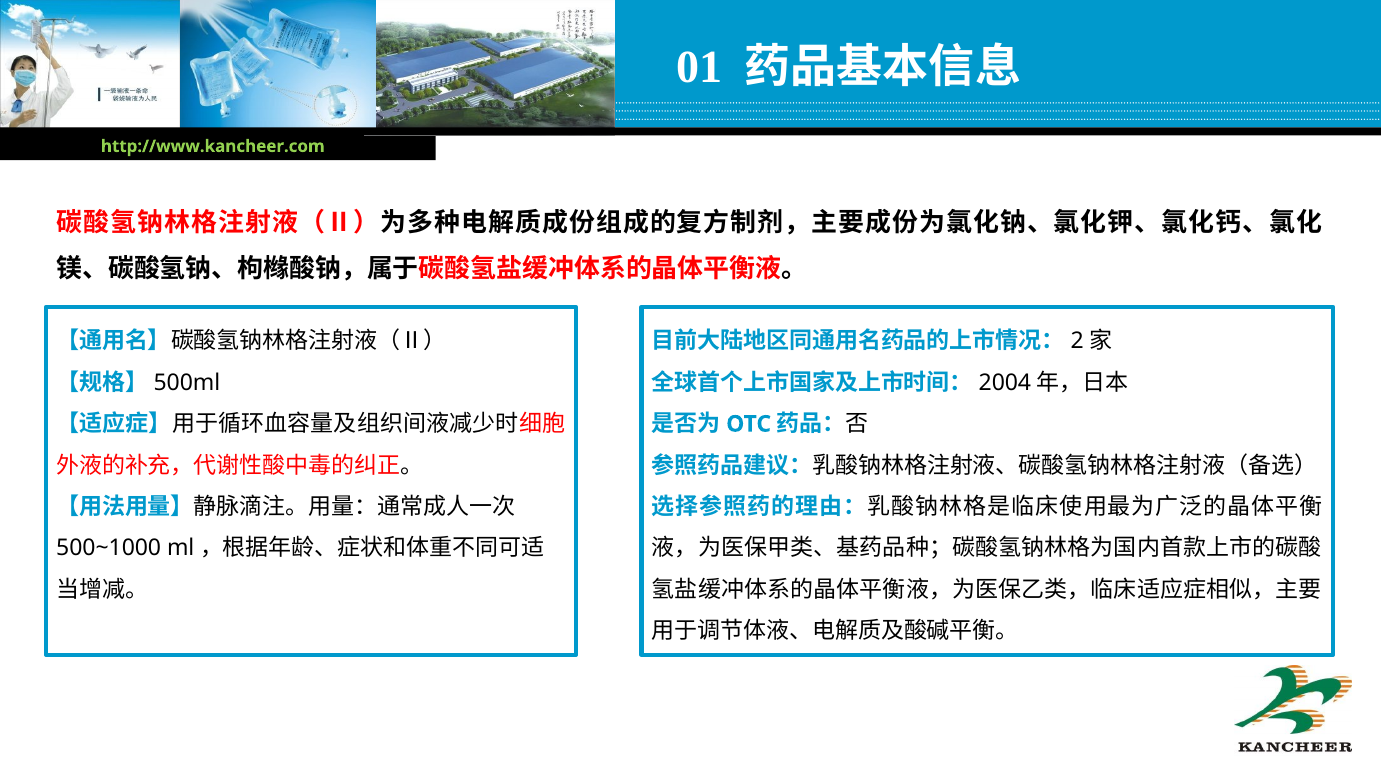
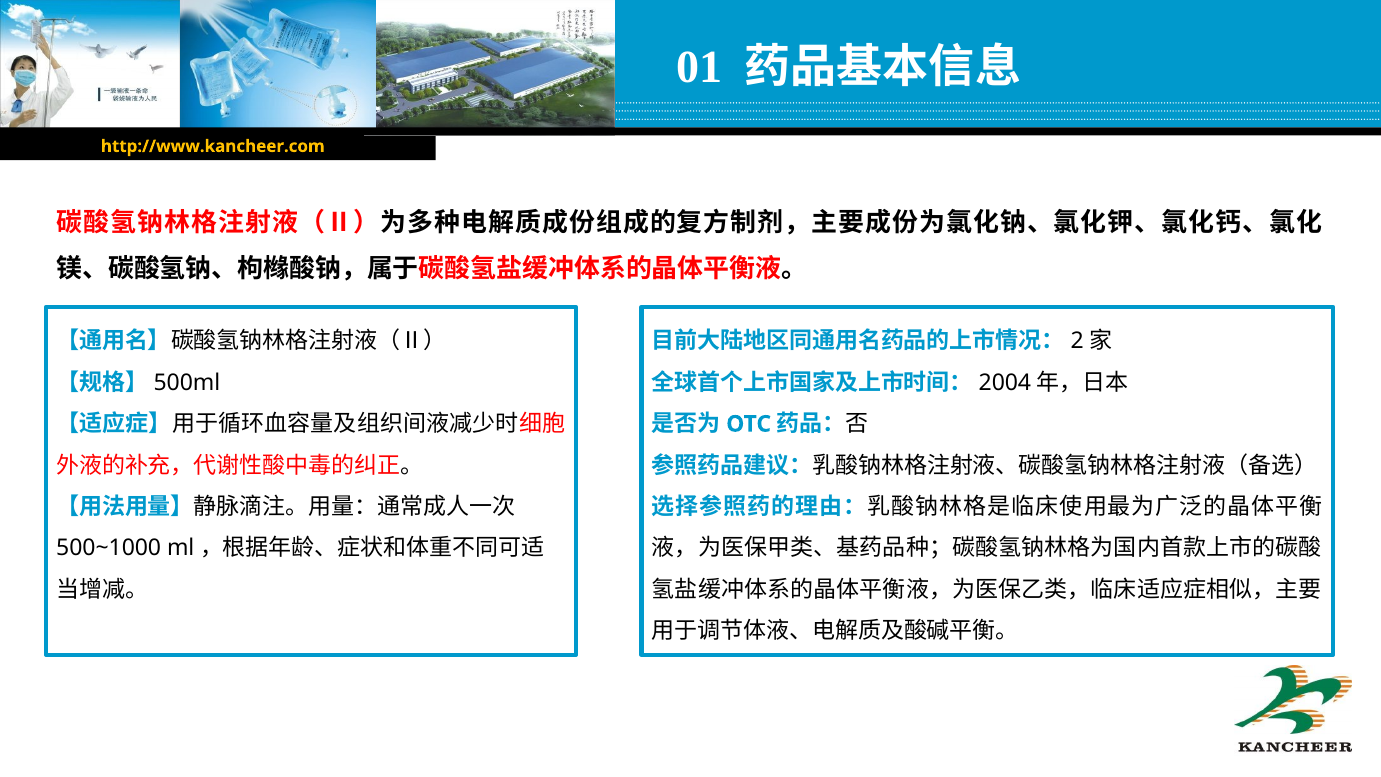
http://www.kancheer.com colour: light green -> yellow (213, 146)
